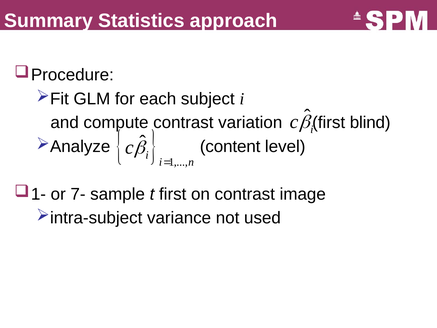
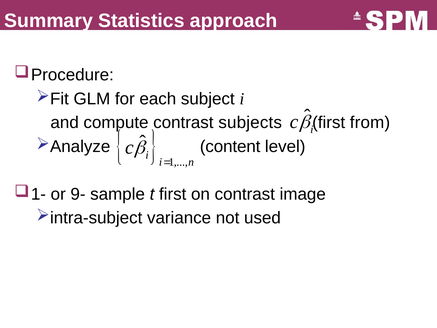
variation: variation -> subjects (250, 123)
blind: blind -> from (370, 123)
7-: 7- -> 9- (78, 194)
